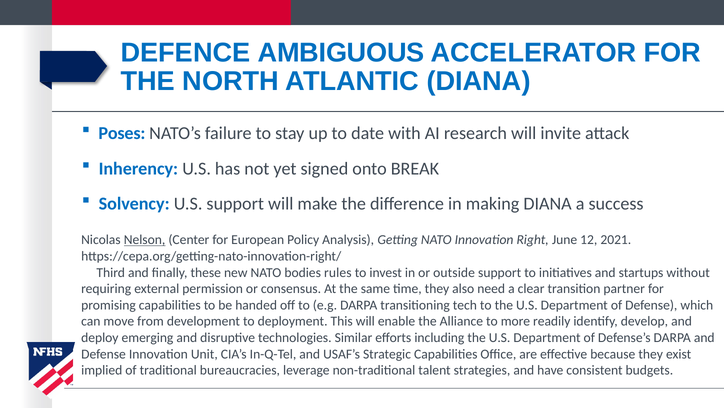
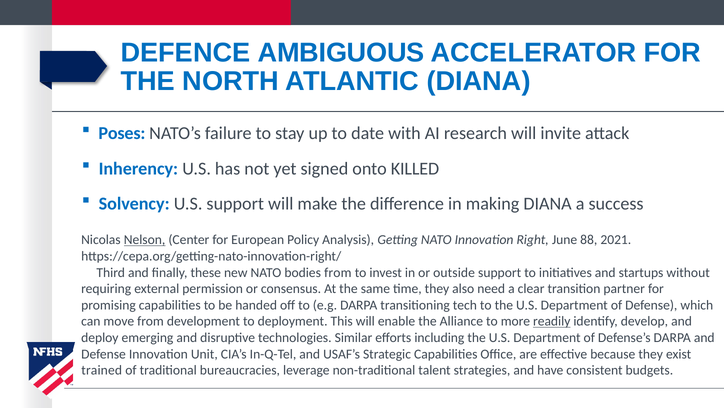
BREAK: BREAK -> KILLED (415, 168)
12: 12 -> 88 (589, 239)
bodies rules: rules -> from (338, 272)
readily underline: none -> present (552, 321)
implied: implied -> trained (102, 370)
